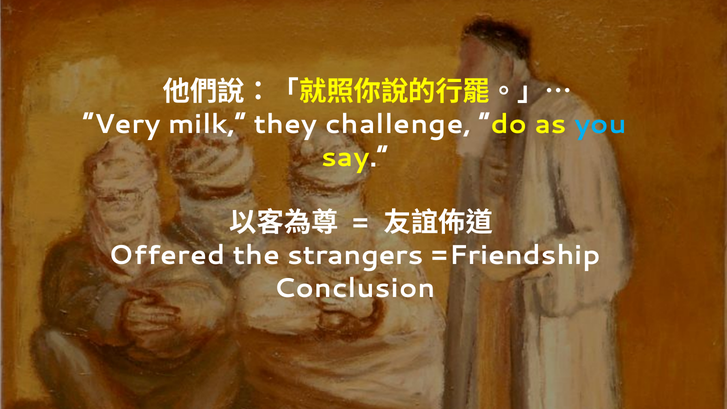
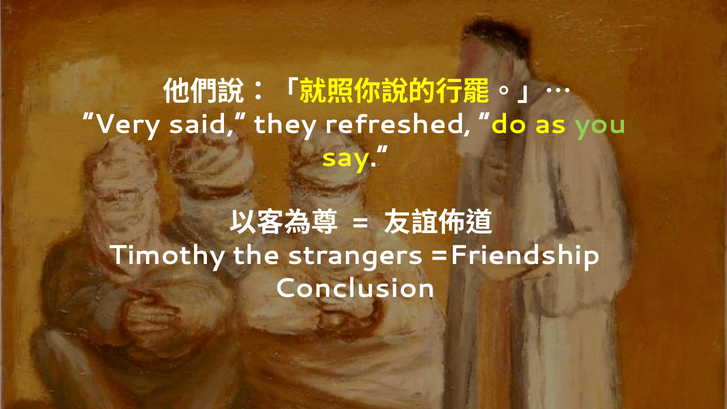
milk: milk -> said (207, 124)
challenge: challenge -> refreshed (398, 124)
you colour: light blue -> light green (600, 124)
Offered: Offered -> Timothy (167, 255)
